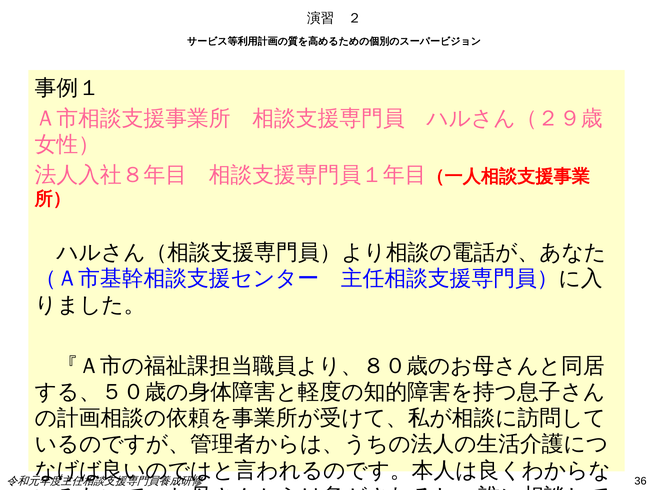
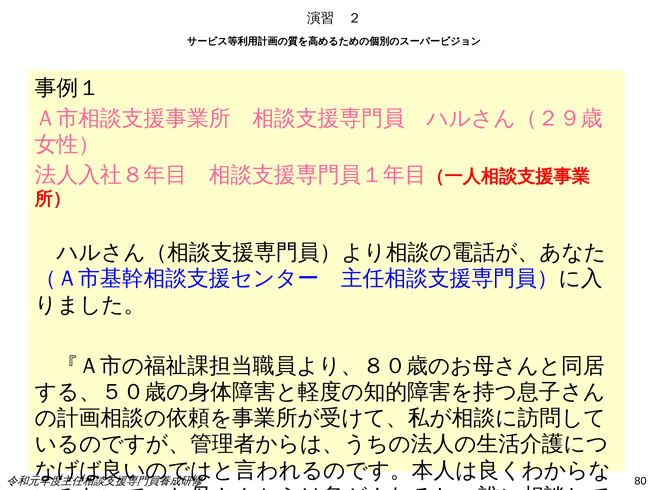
36: 36 -> 80 (641, 481)
